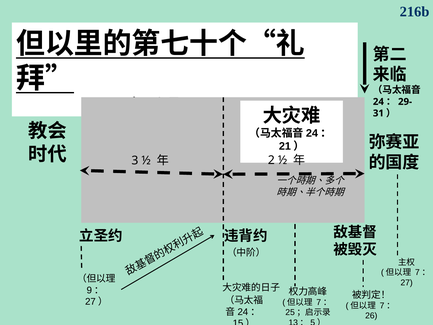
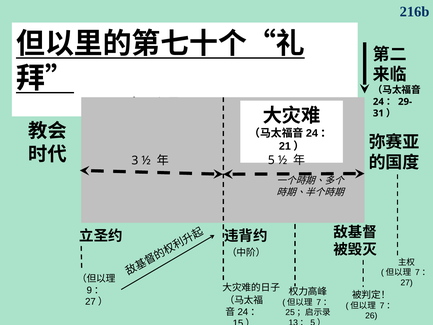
2: 2 -> 5 (271, 160)
